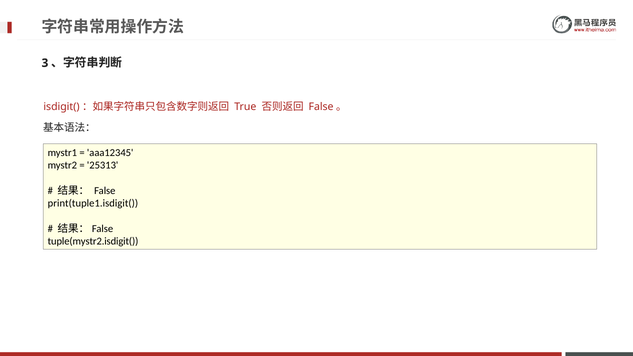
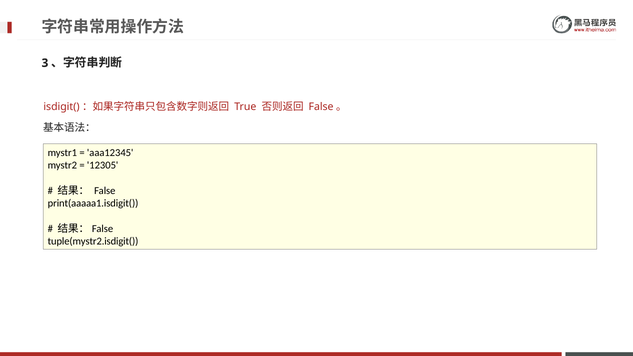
25313: 25313 -> 12305 (103, 165)
print(tuple1.isdigit(: print(tuple1.isdigit( -> print(aaaaa1.isdigit( (93, 203)
